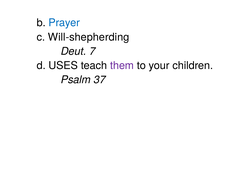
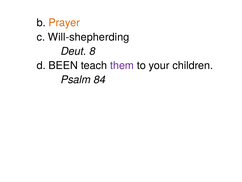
Prayer colour: blue -> orange (64, 23)
7: 7 -> 8 (93, 51)
USES: USES -> BEEN (63, 65)
37: 37 -> 84 (100, 80)
